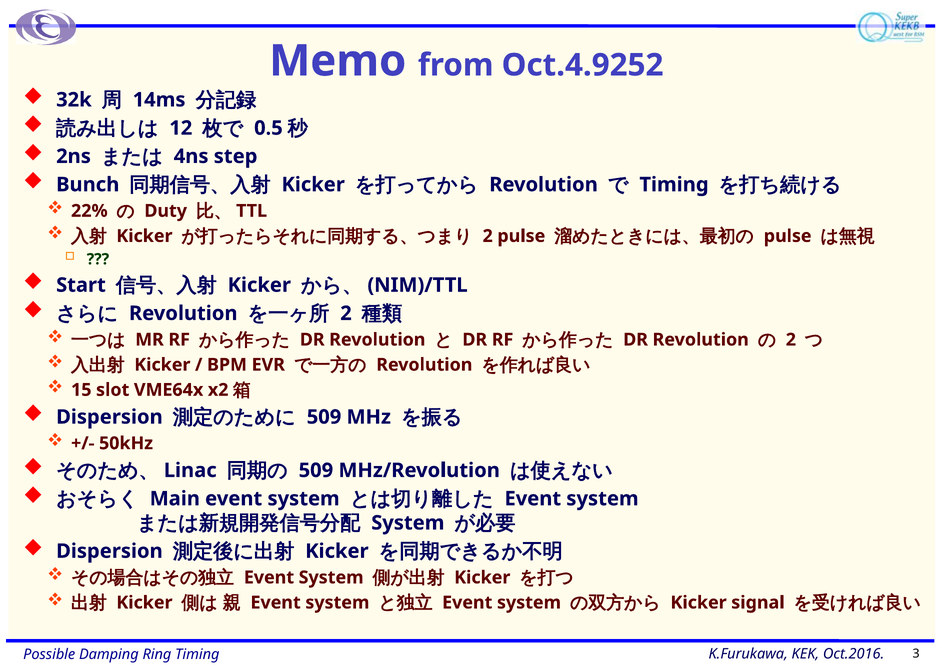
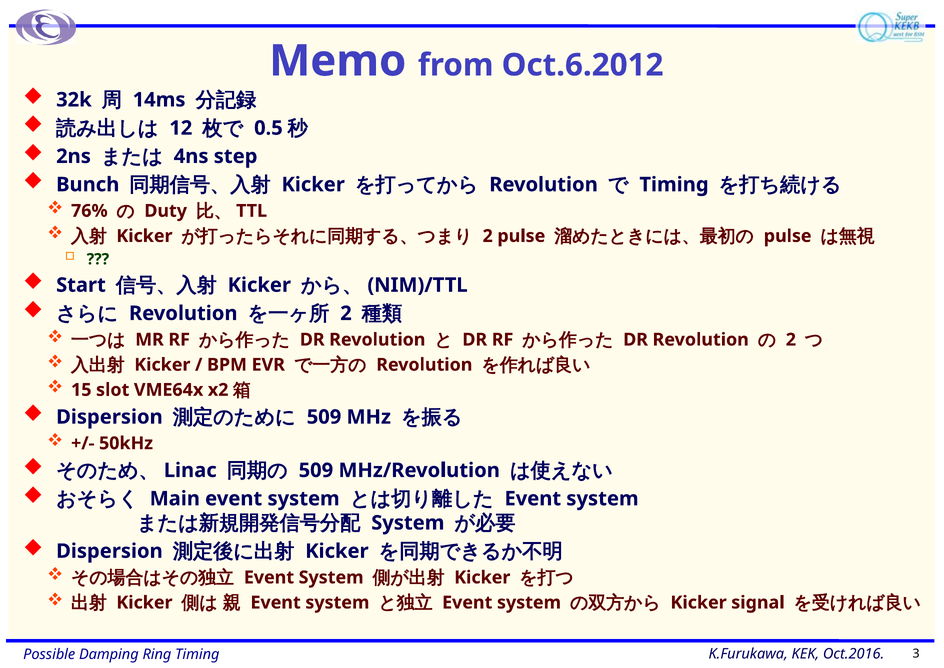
Oct.4.9252: Oct.4.9252 -> Oct.6.2012 (583, 65)
22%: 22% -> 76% (89, 211)
